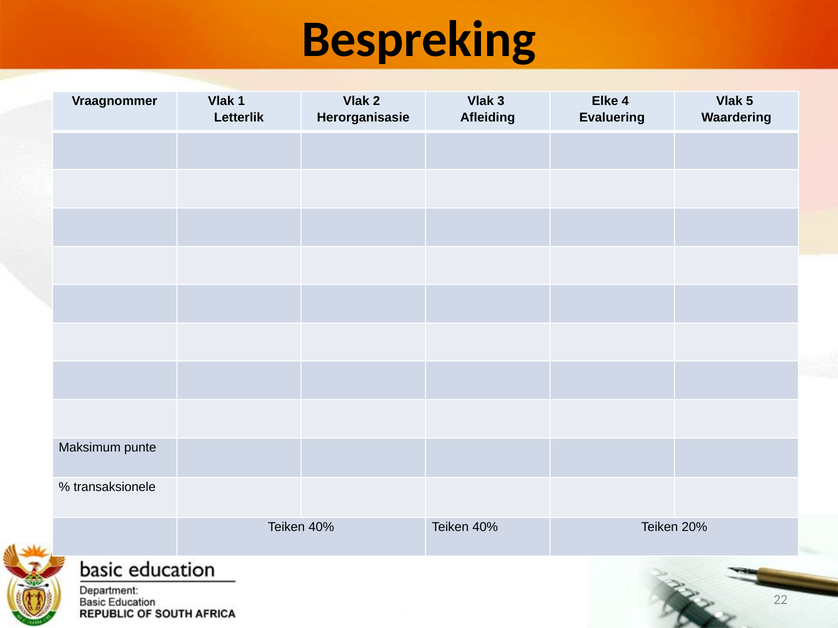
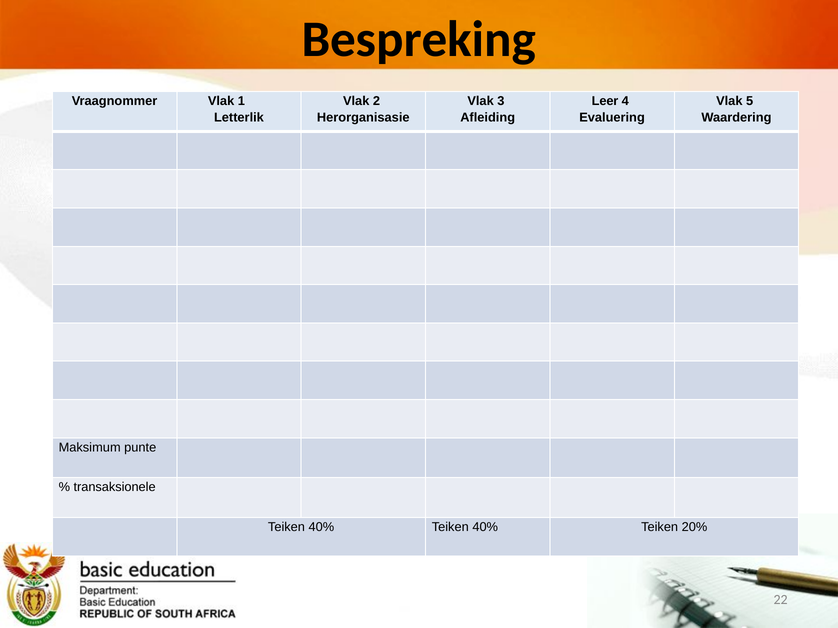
Elke: Elke -> Leer (605, 101)
